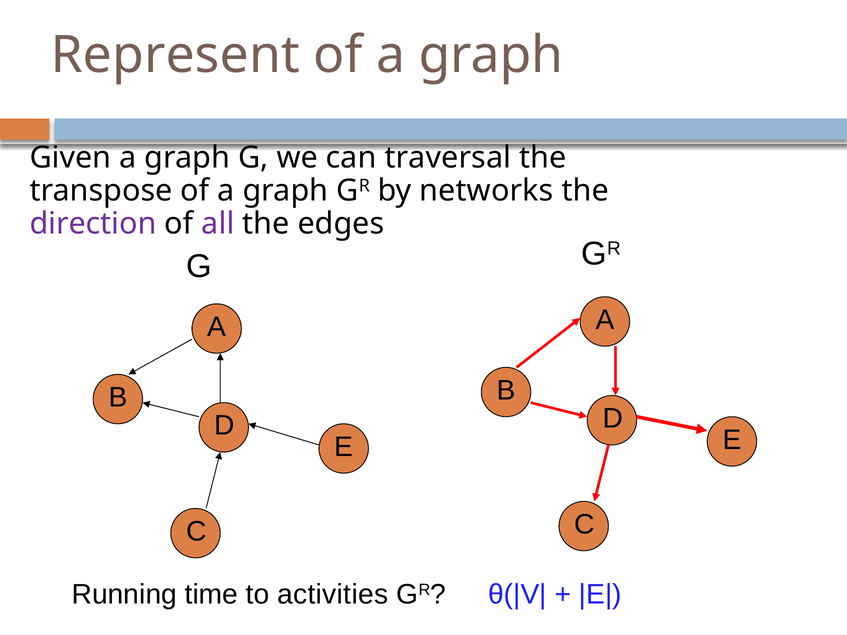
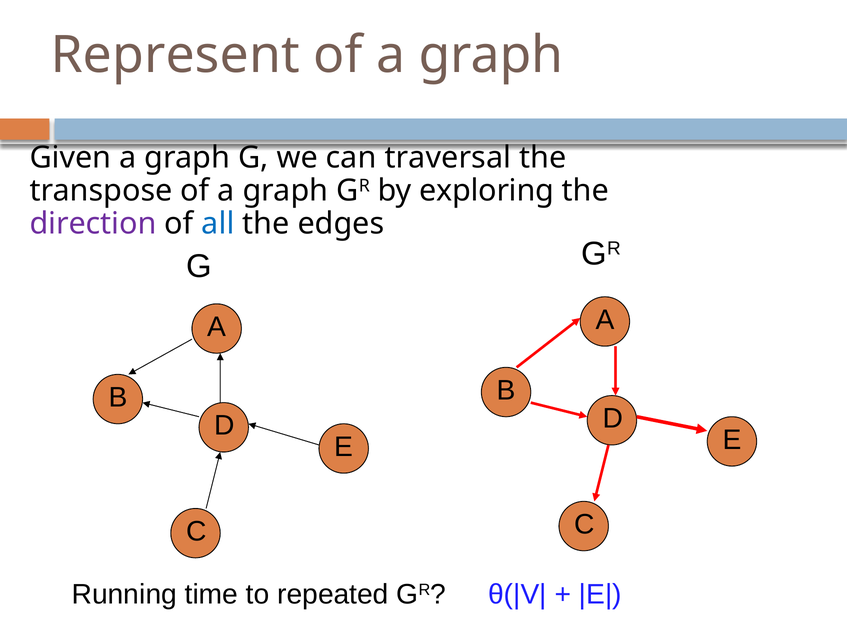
networks: networks -> exploring (487, 191)
all colour: purple -> blue (218, 224)
activities: activities -> repeated (333, 595)
